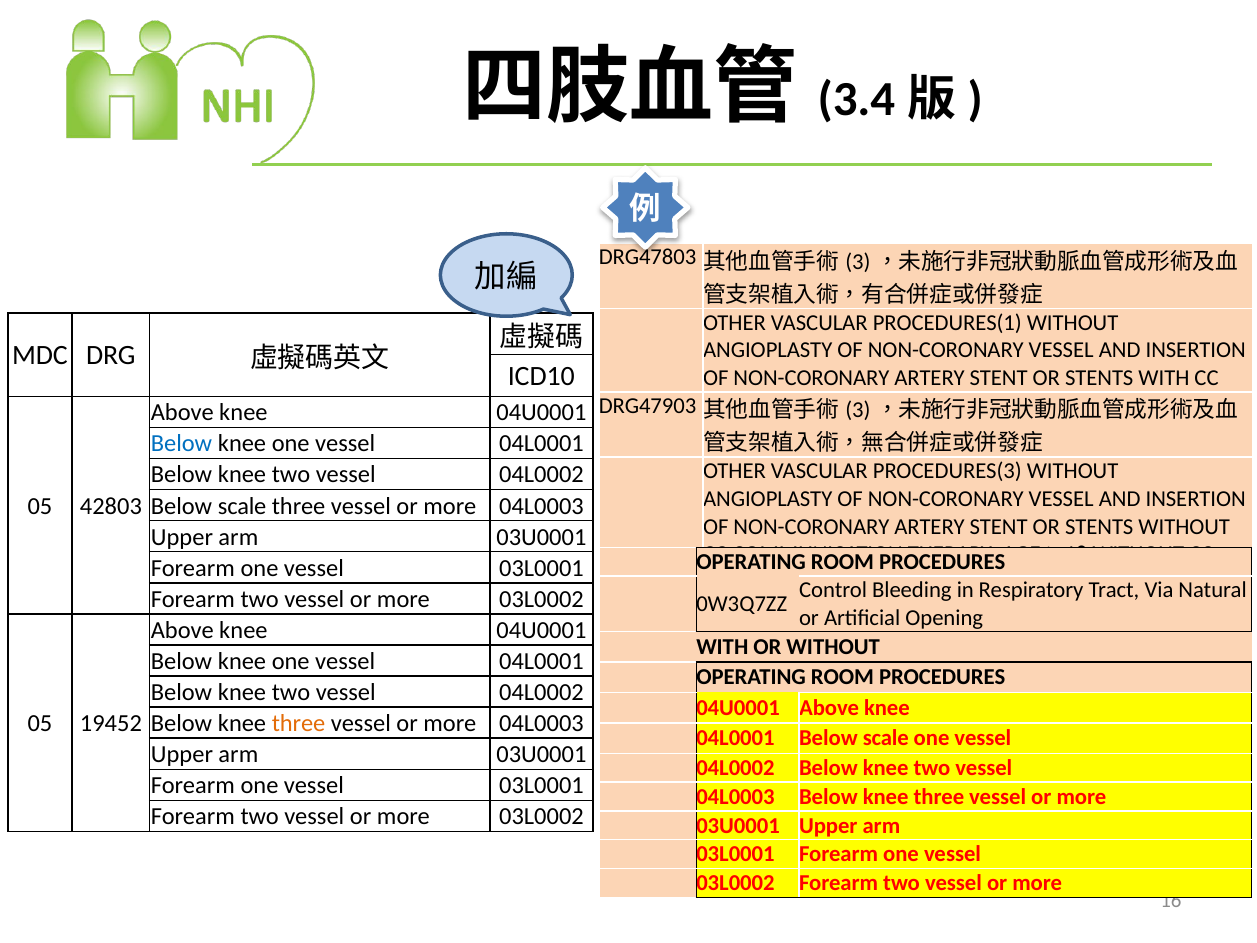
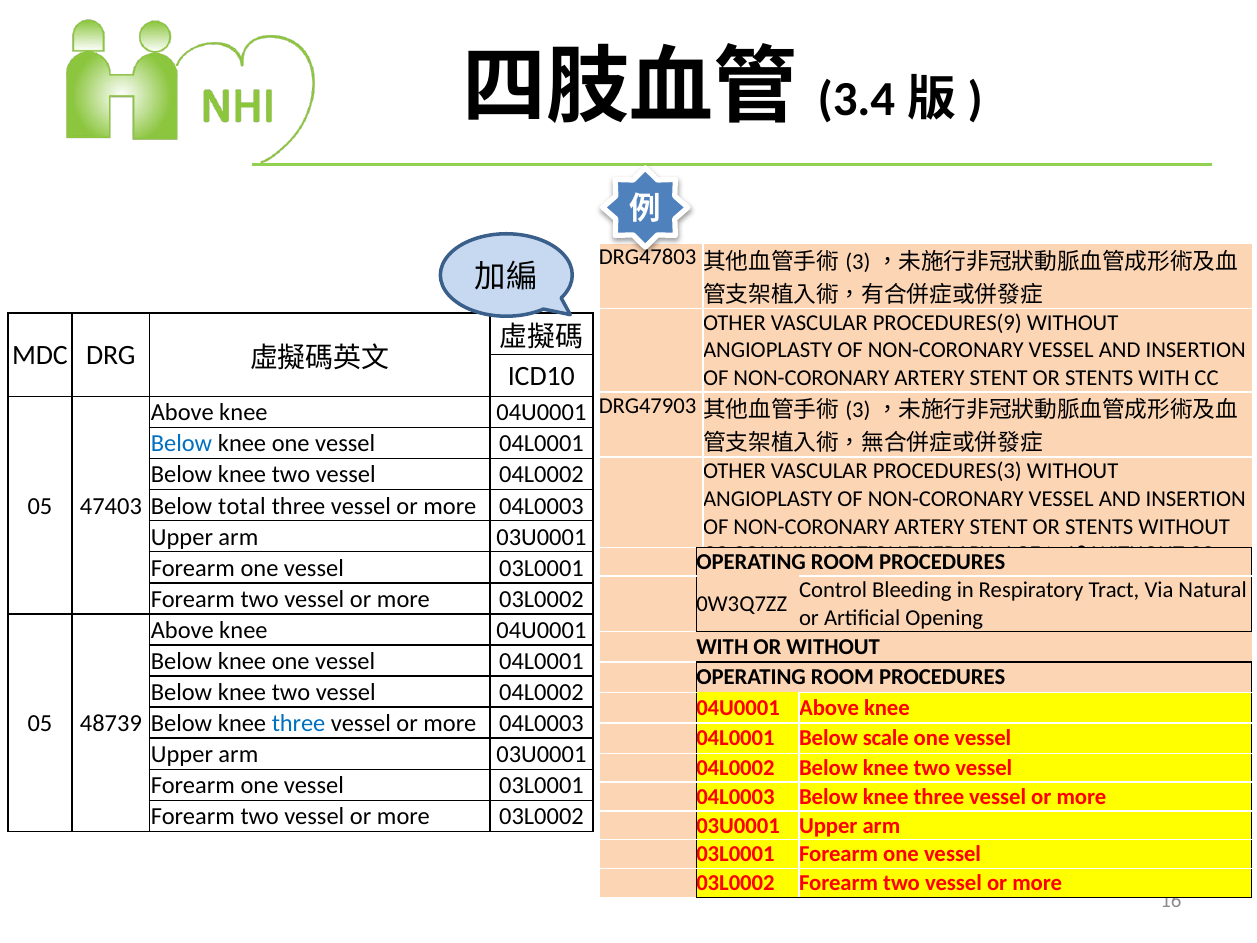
PROCEDURES(1: PROCEDURES(1 -> PROCEDURES(9 (947, 323)
42803: 42803 -> 47403 (111, 506)
scale: scale -> total (242, 506)
19452: 19452 -> 48739 (111, 723)
three colour: orange -> blue (299, 723)
